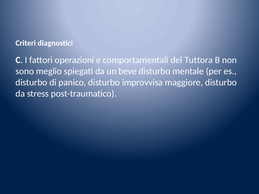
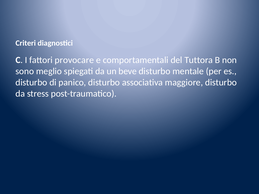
operazioni: operazioni -> provocare (74, 60)
improvvisa: improvvisa -> associativa (142, 83)
